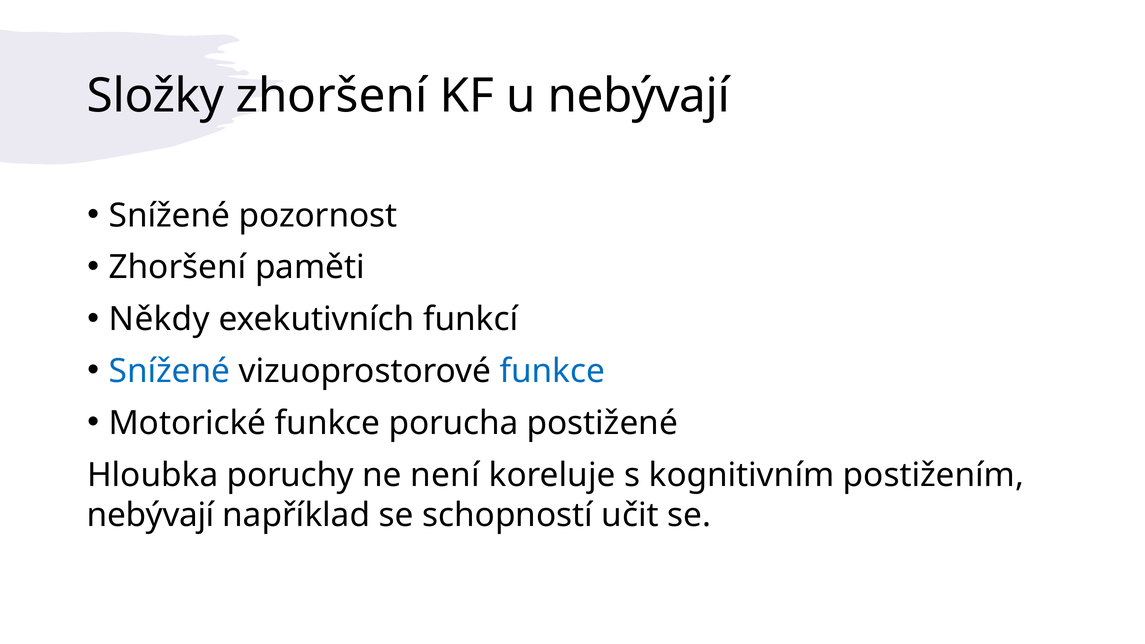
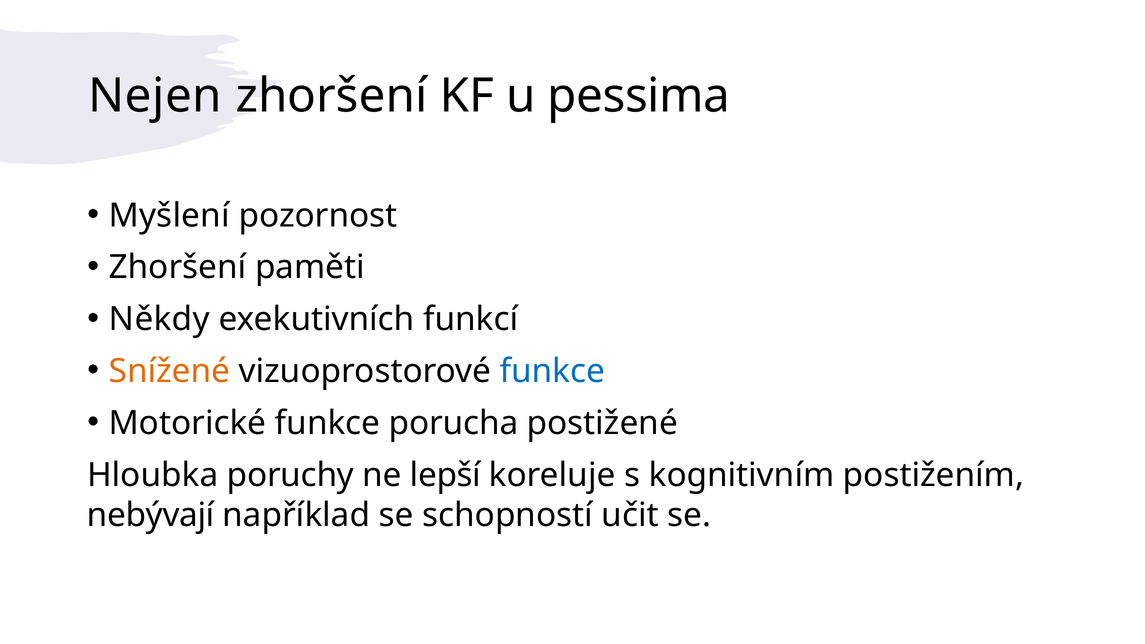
Složky: Složky -> Nejen (155, 96)
u nebývají: nebývají -> pessima (639, 96)
Snížené: Snížené -> Myšlení (169, 216)
Snížené colour: blue -> orange (169, 371)
není: není -> lepší (445, 475)
